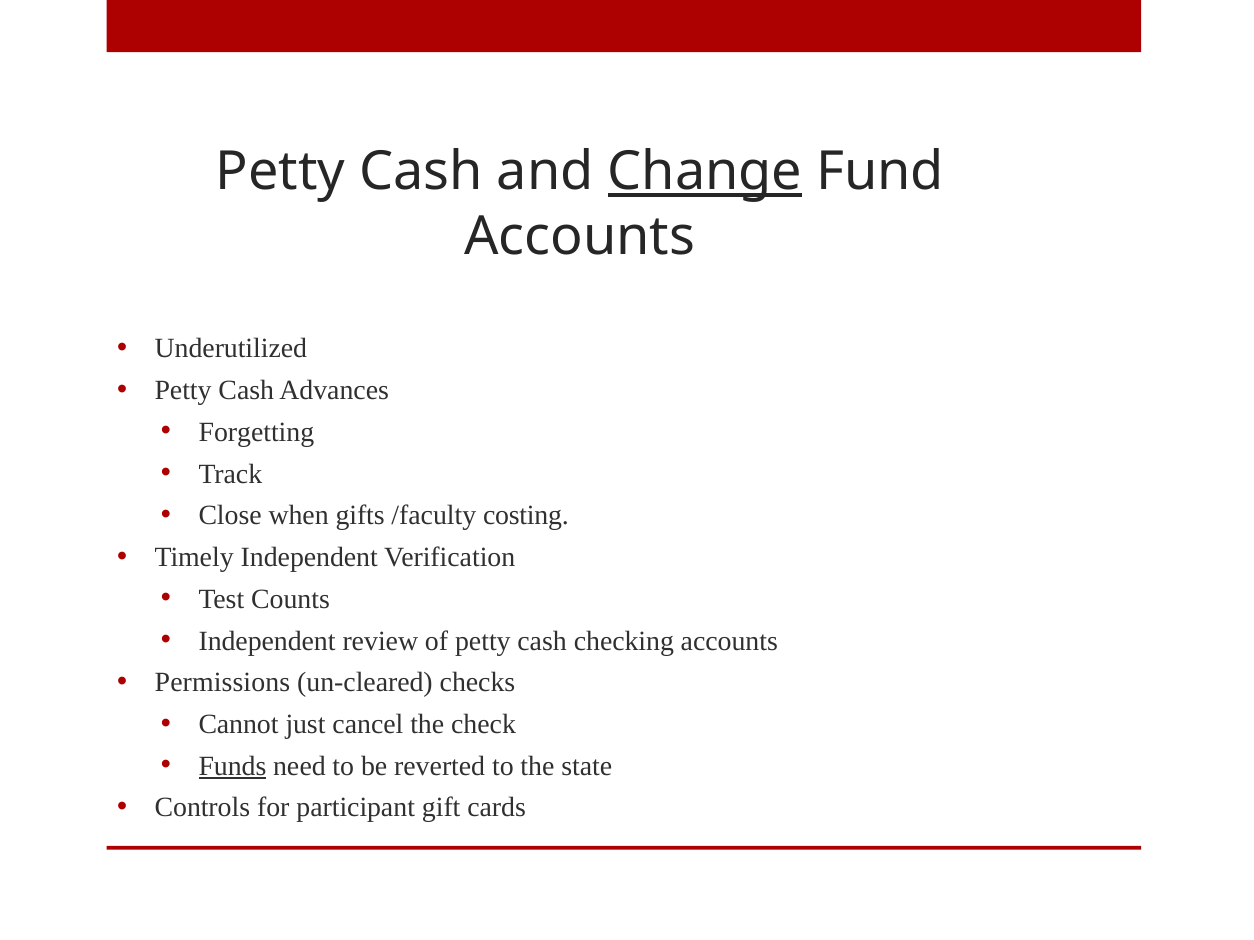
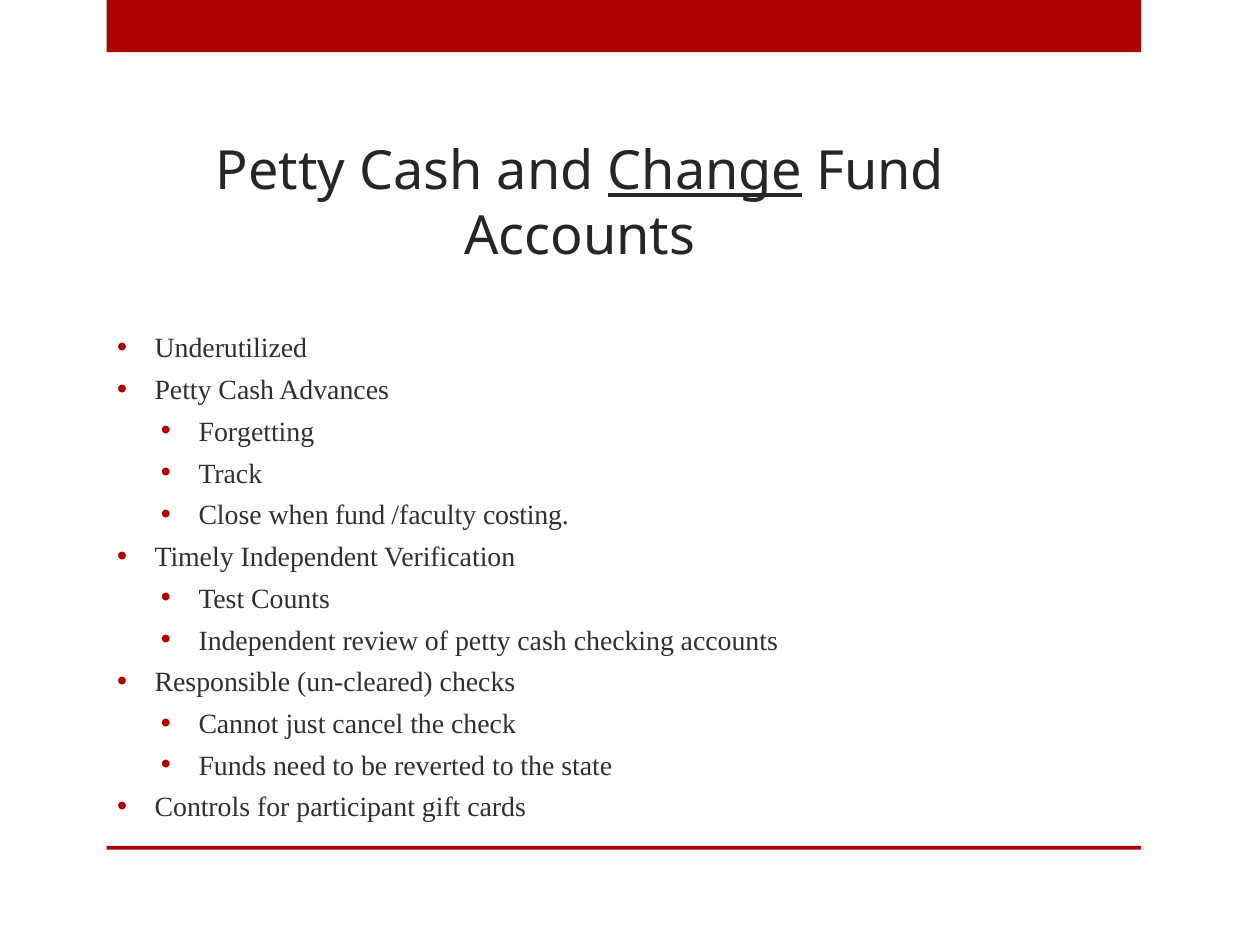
when gifts: gifts -> fund (360, 516)
Permissions: Permissions -> Responsible (222, 683)
Funds underline: present -> none (232, 766)
